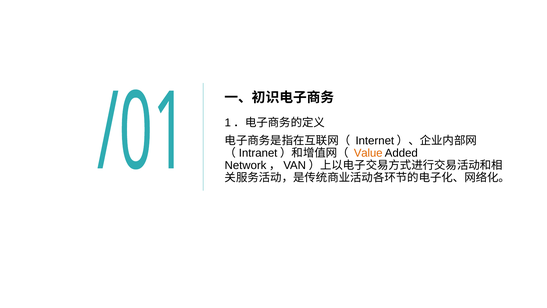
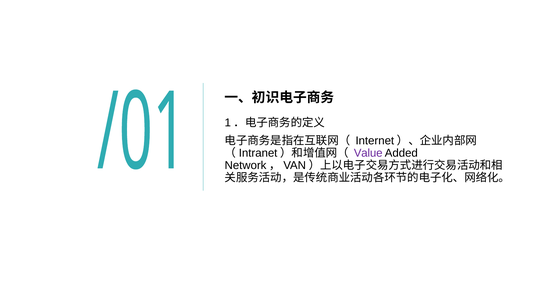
Value colour: orange -> purple (368, 153)
